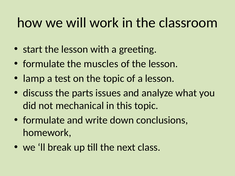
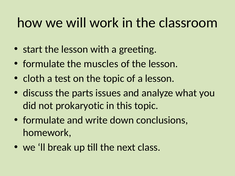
lamp: lamp -> cloth (34, 79)
mechanical: mechanical -> prokaryotic (80, 106)
